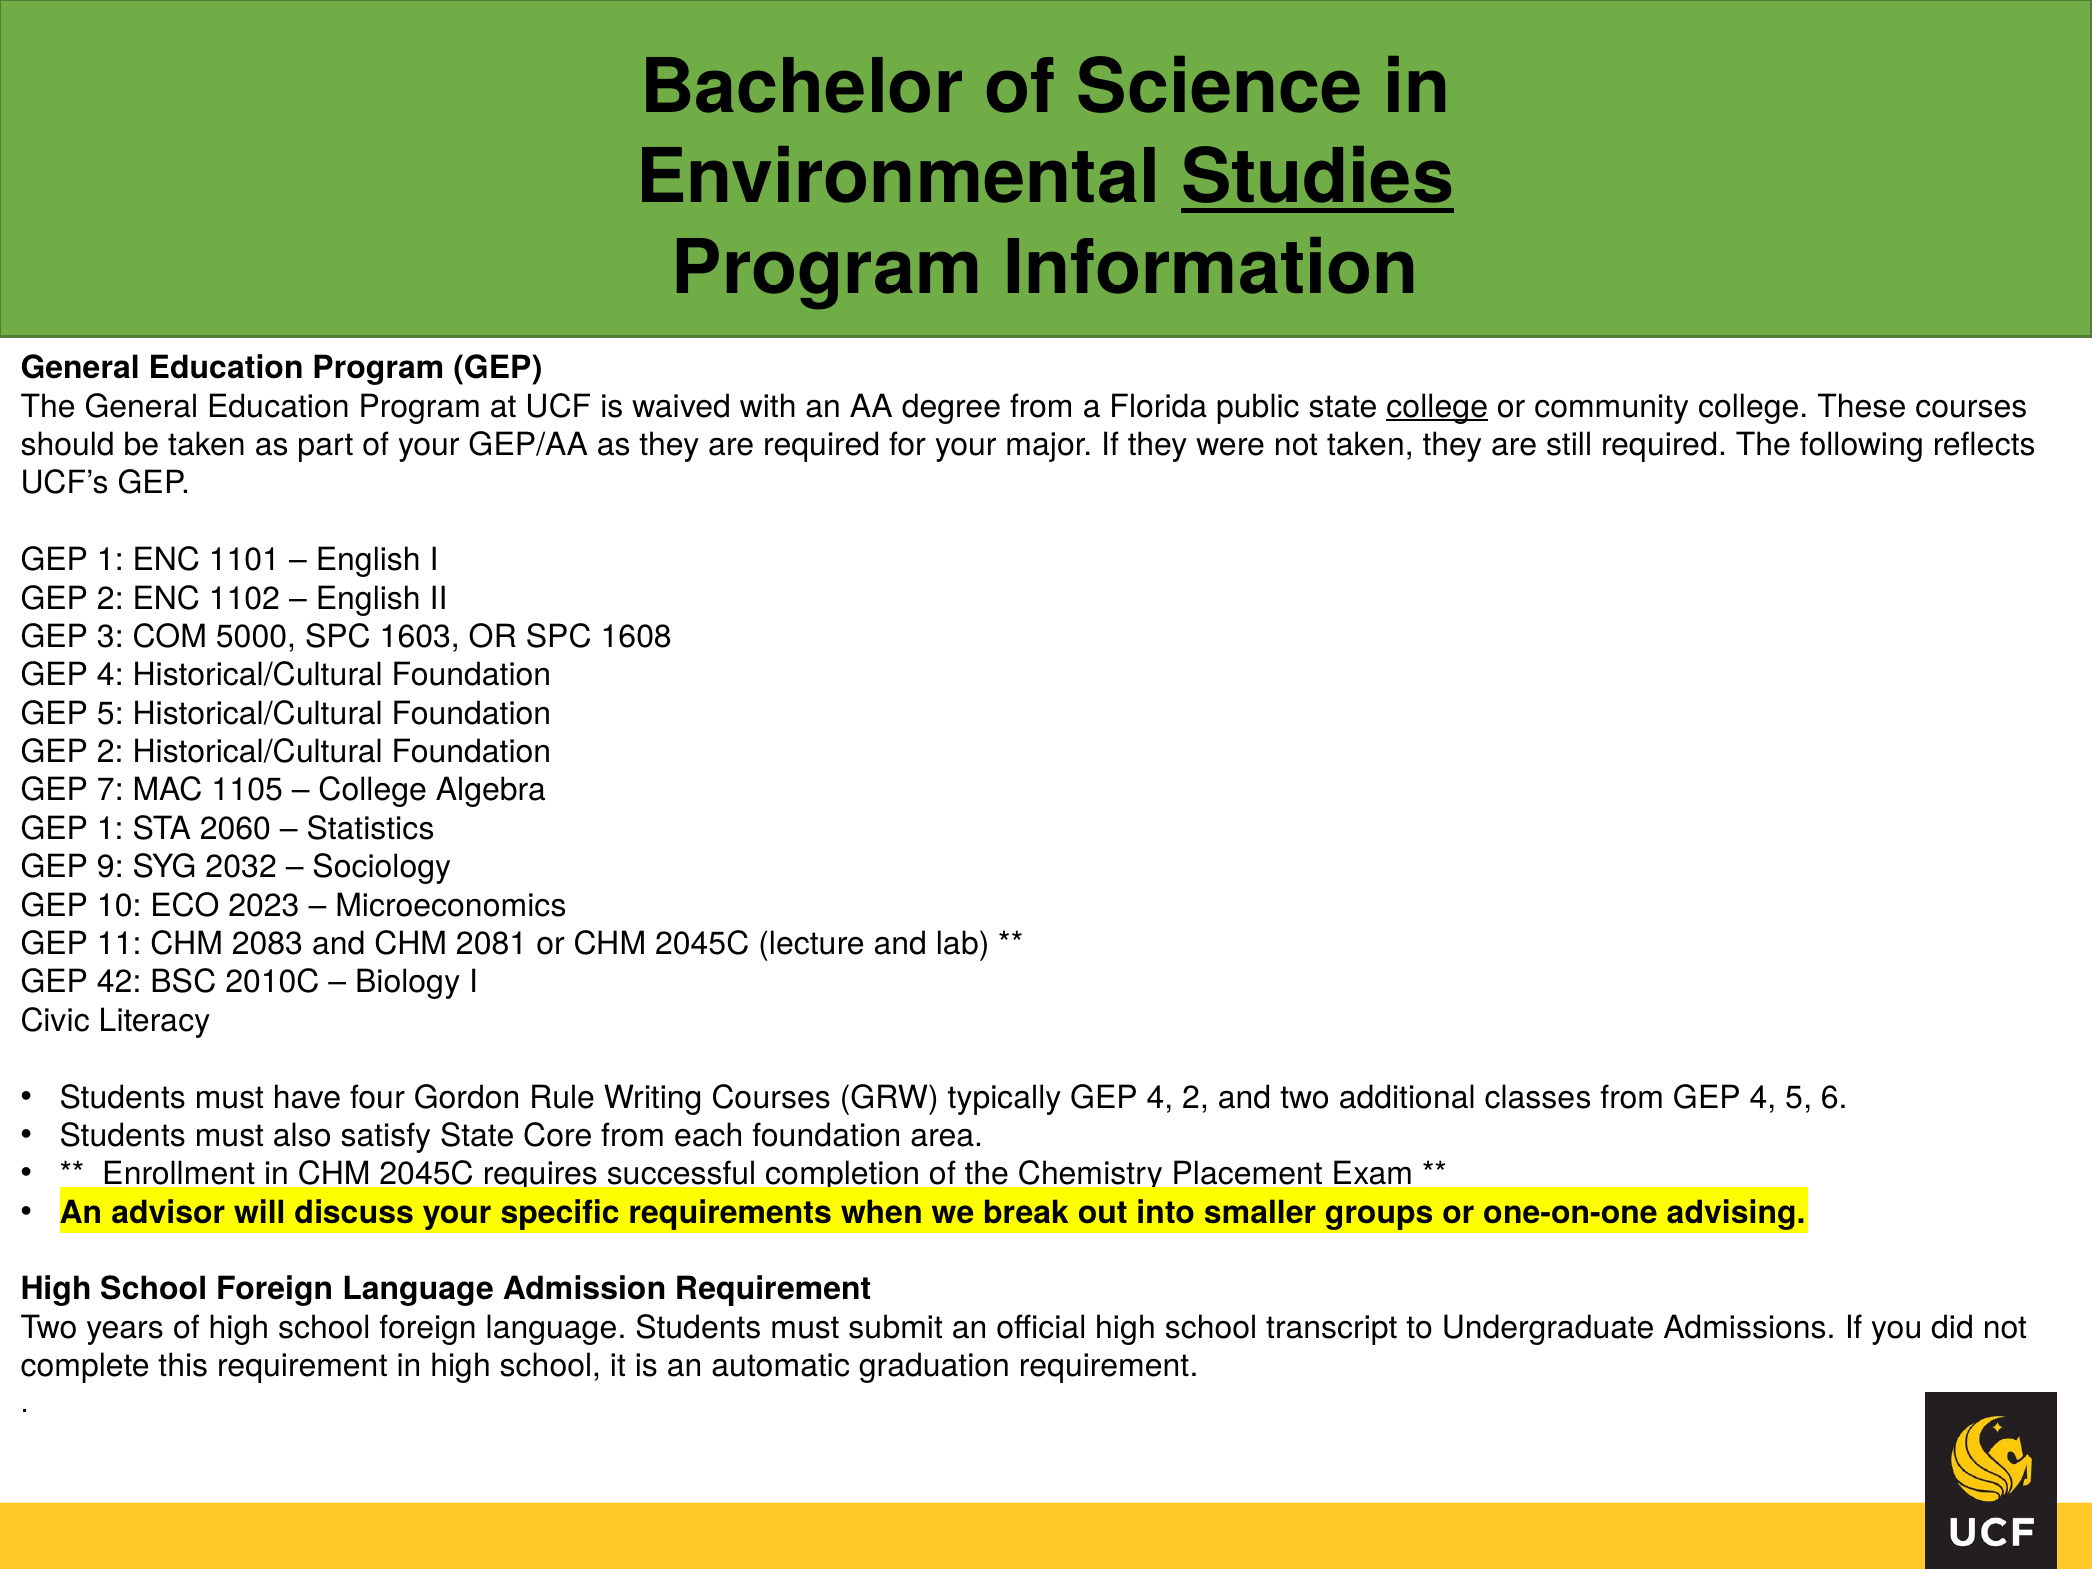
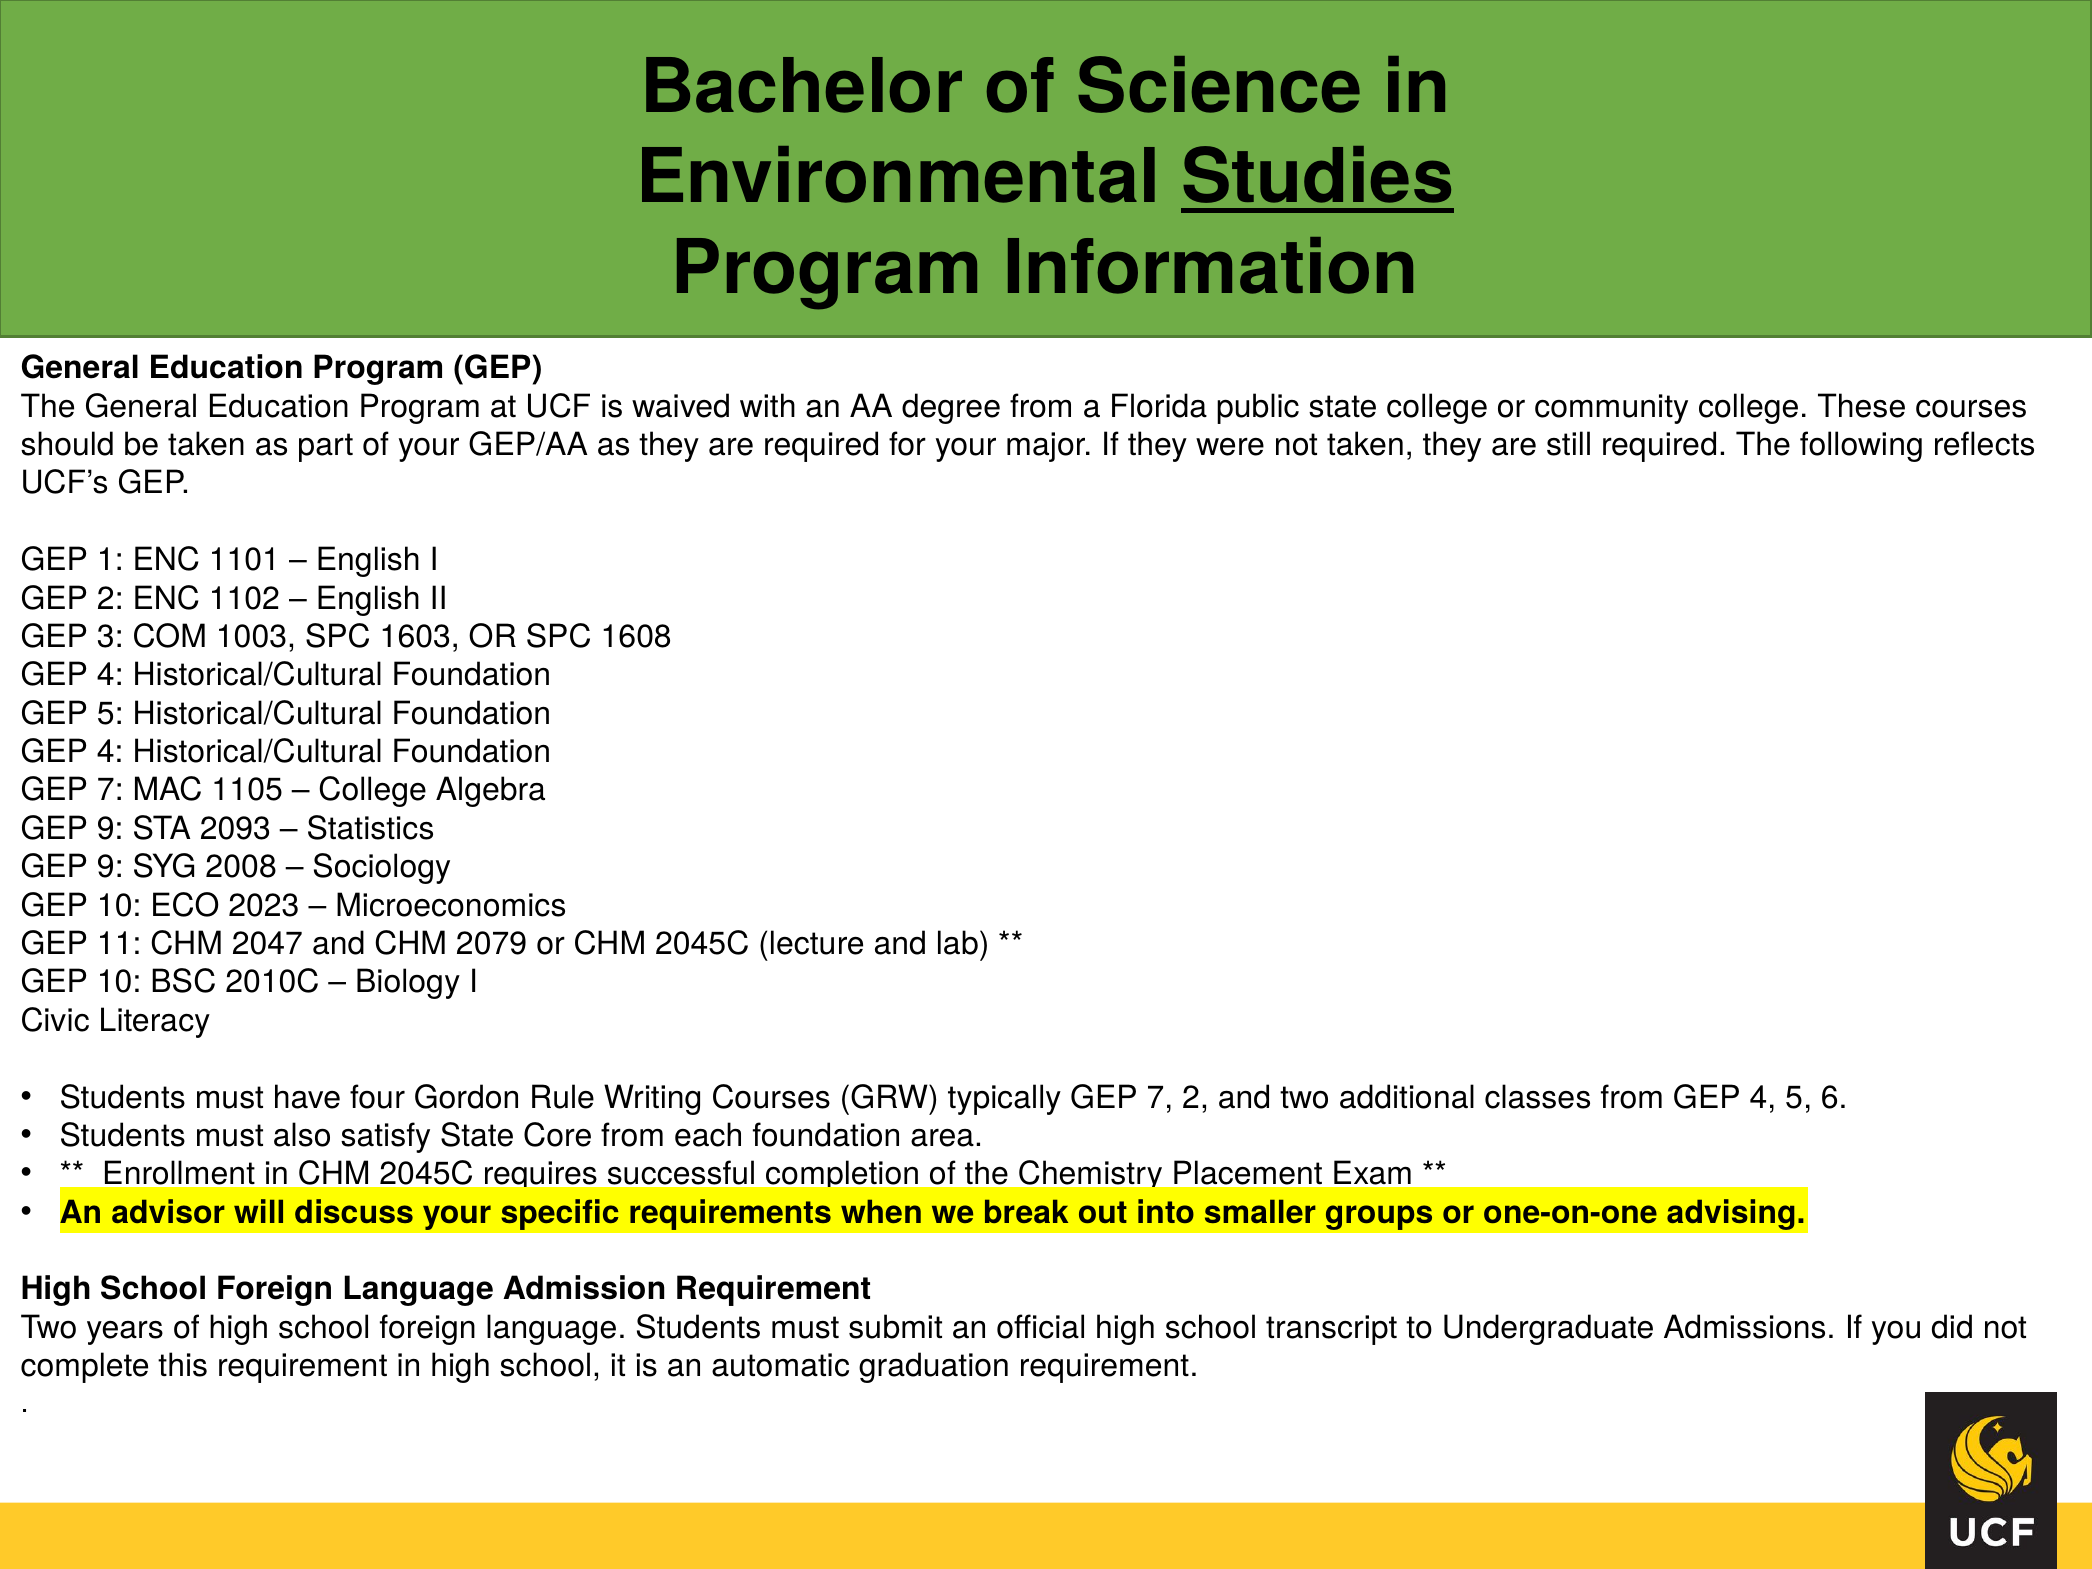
college underline: present -> none (1437, 407)
5000: 5000 -> 1003 (256, 637)
2: 2 -> 4 (110, 752)
1: 1 -> 9 (110, 829)
2060: 2060 -> 2093 (235, 829)
2032: 2032 -> 2008 (241, 867)
2083: 2083 -> 2047 (267, 944)
2081: 2081 -> 2079 (492, 944)
42: 42 -> 10 (119, 982)
typically GEP 4: 4 -> 7 (1160, 1097)
